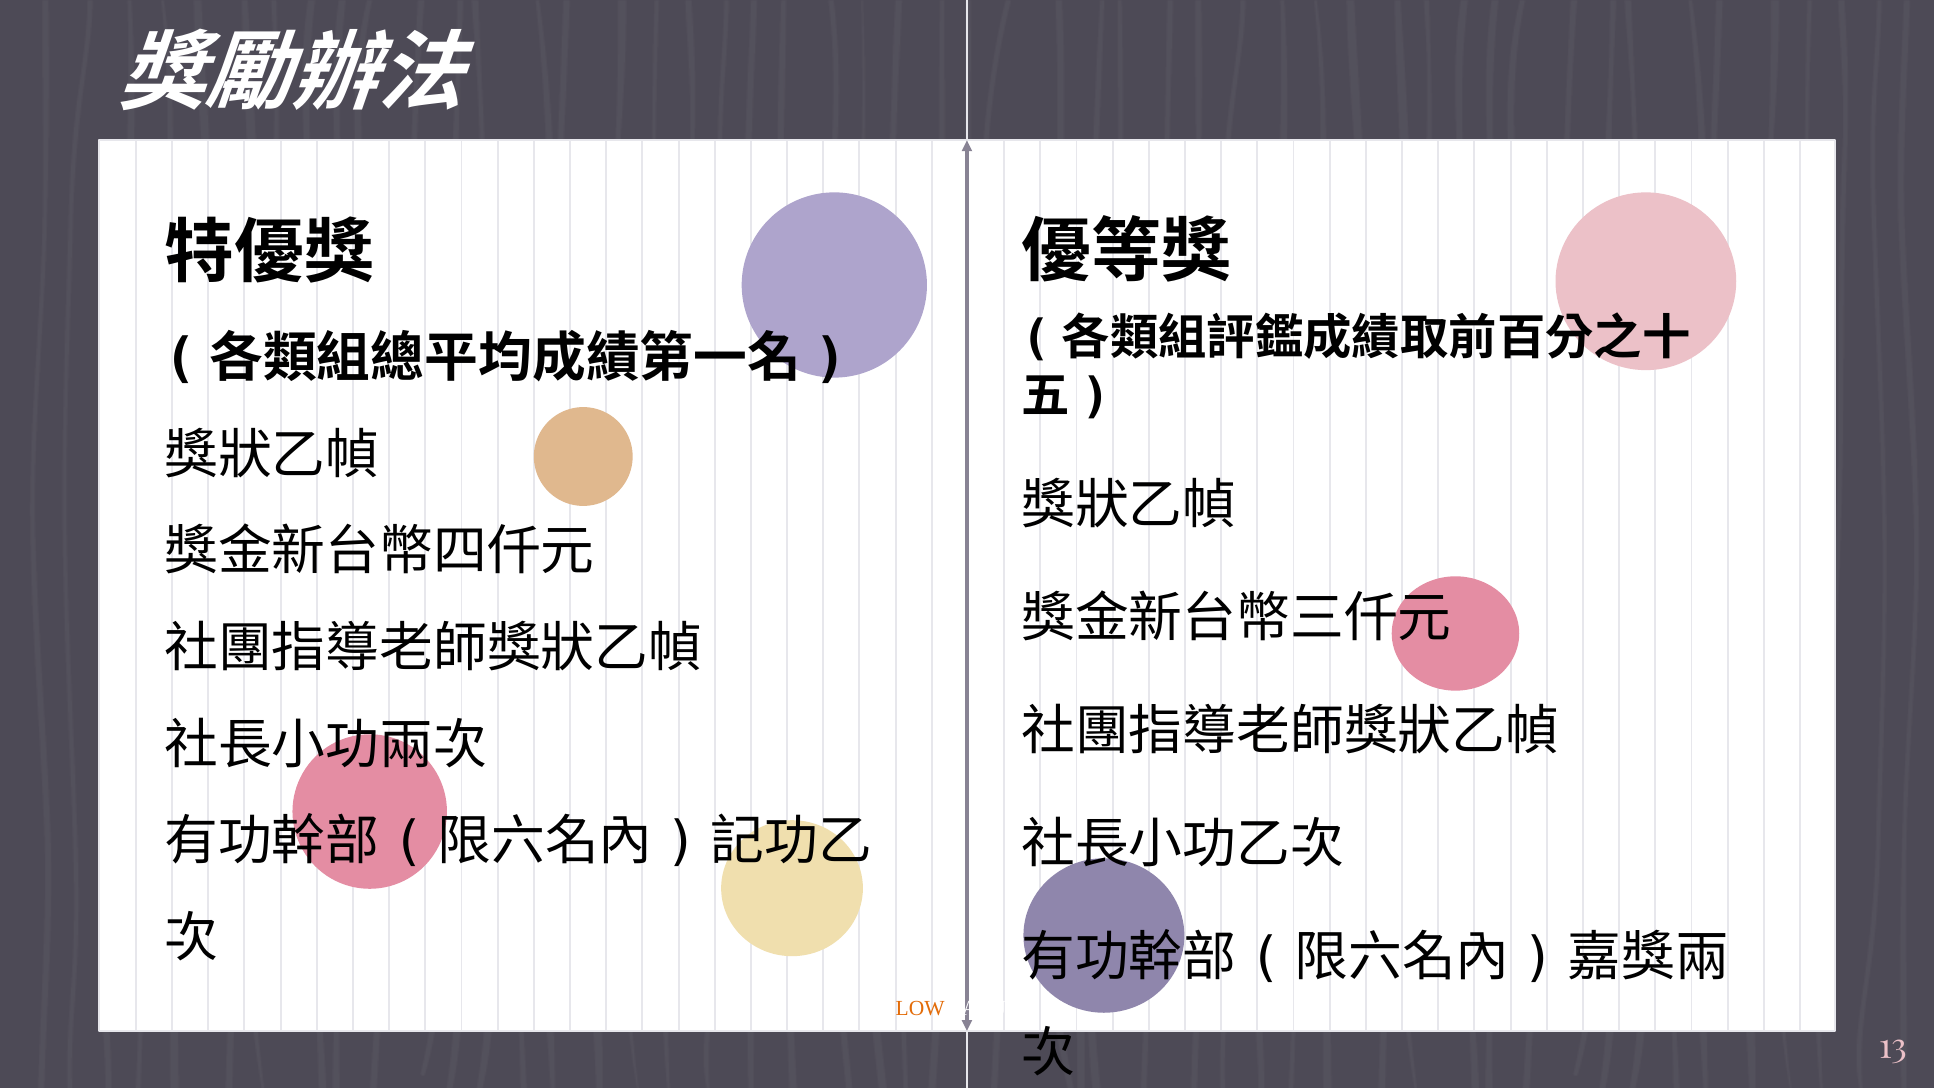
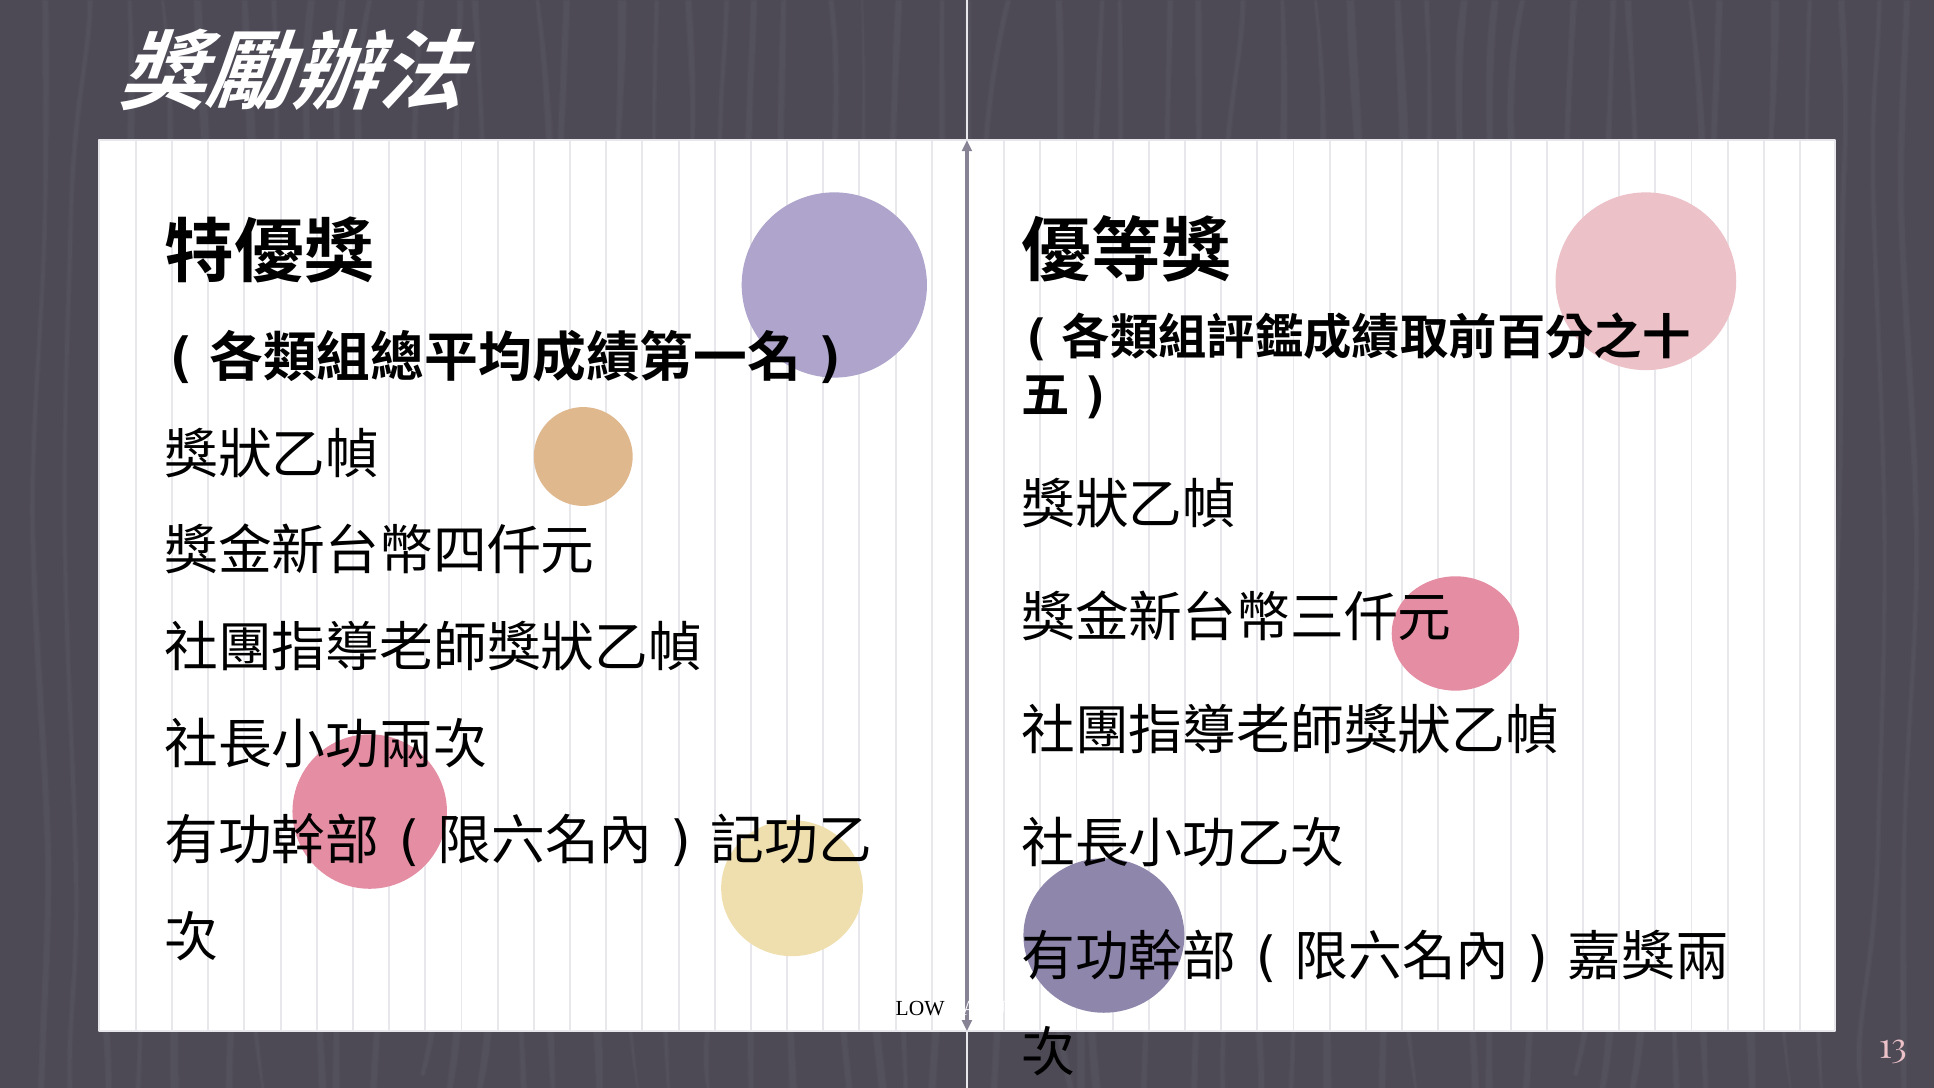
LOW colour: orange -> black (920, 1008)
